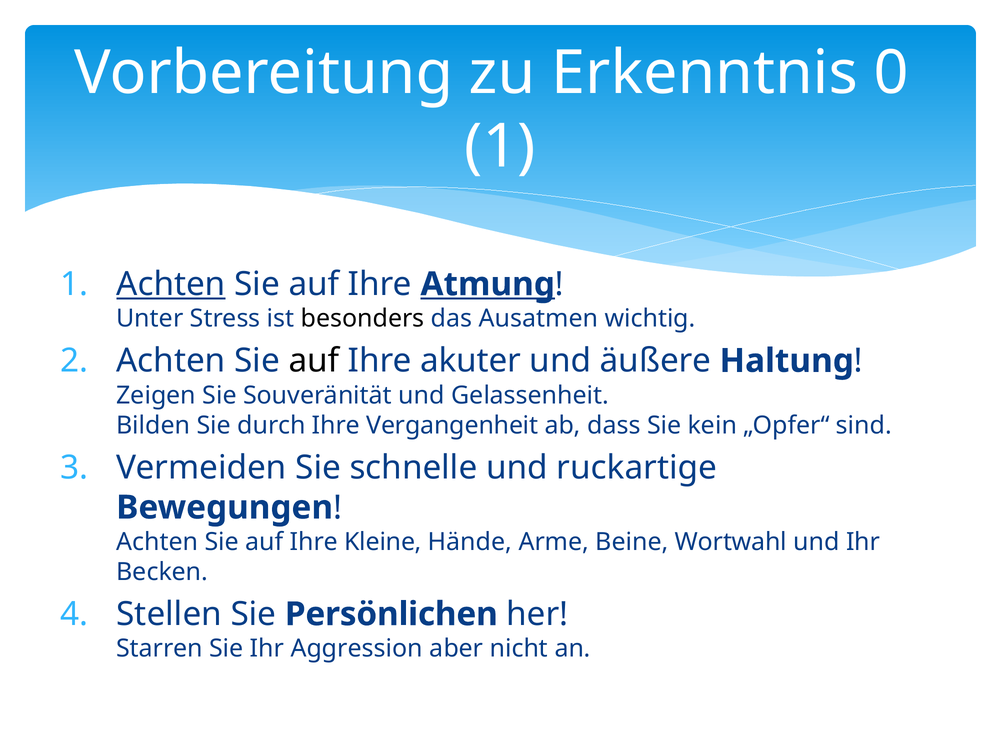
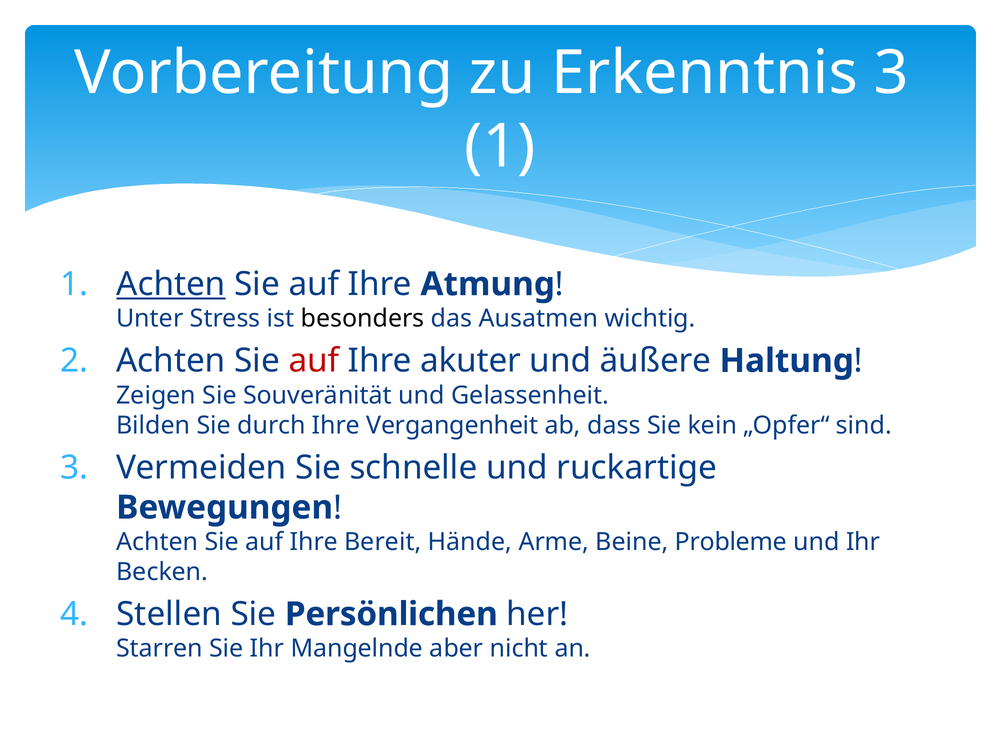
Erkenntnis 0: 0 -> 3 (891, 73)
Atmung underline: present -> none (488, 284)
auf colour: black -> red (314, 361)
Kleine: Kleine -> Bereit (383, 542)
Wortwahl: Wortwahl -> Probleme (731, 542)
Aggression: Aggression -> Mangelnde (357, 649)
